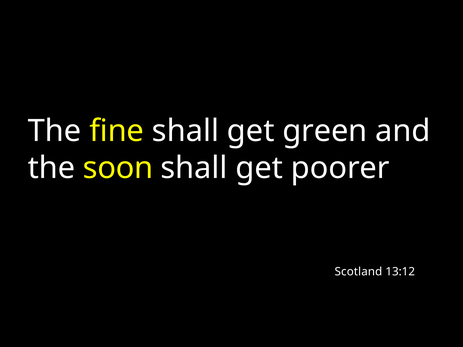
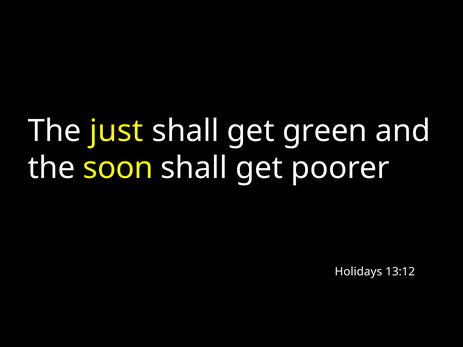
fine: fine -> just (116, 131)
Scotland: Scotland -> Holidays (358, 272)
